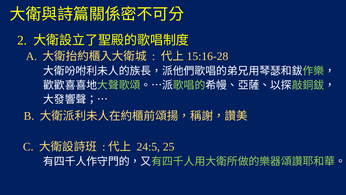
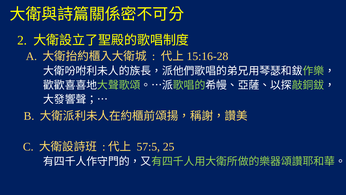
24:5: 24:5 -> 57:5 (148, 147)
